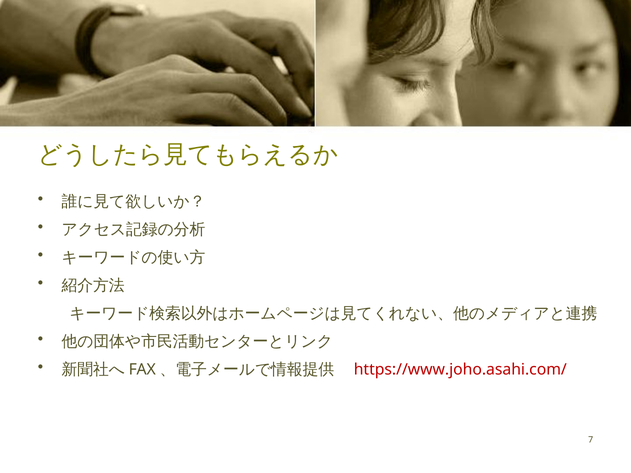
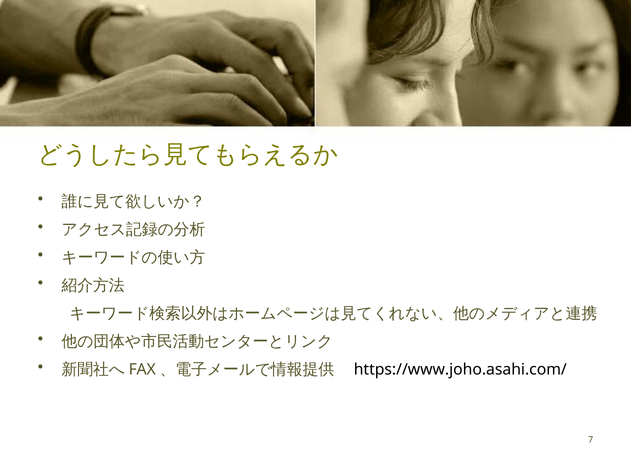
https://www.joho.asahi.com/ colour: red -> black (460, 370)
